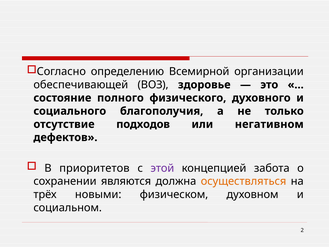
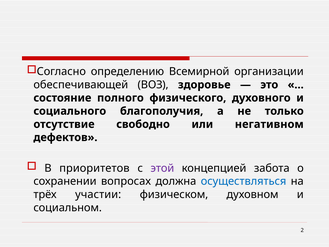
подходов: подходов -> свободно (143, 124)
являются: являются -> вопросах (126, 181)
осуществляться colour: orange -> blue (244, 181)
новыми: новыми -> участии (98, 194)
